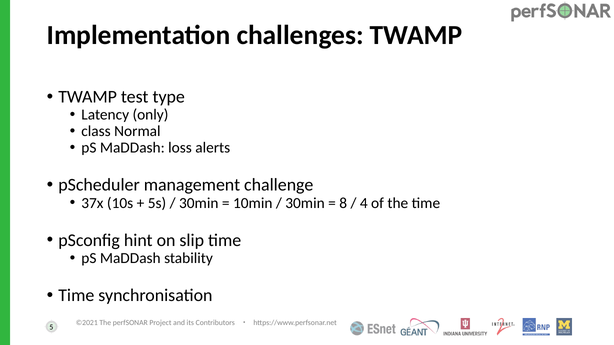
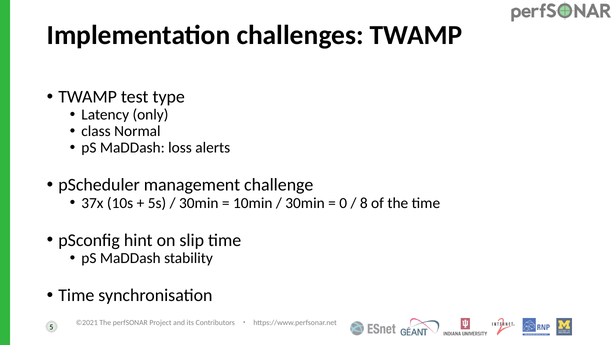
8: 8 -> 0 (343, 203)
4: 4 -> 8 (364, 203)
